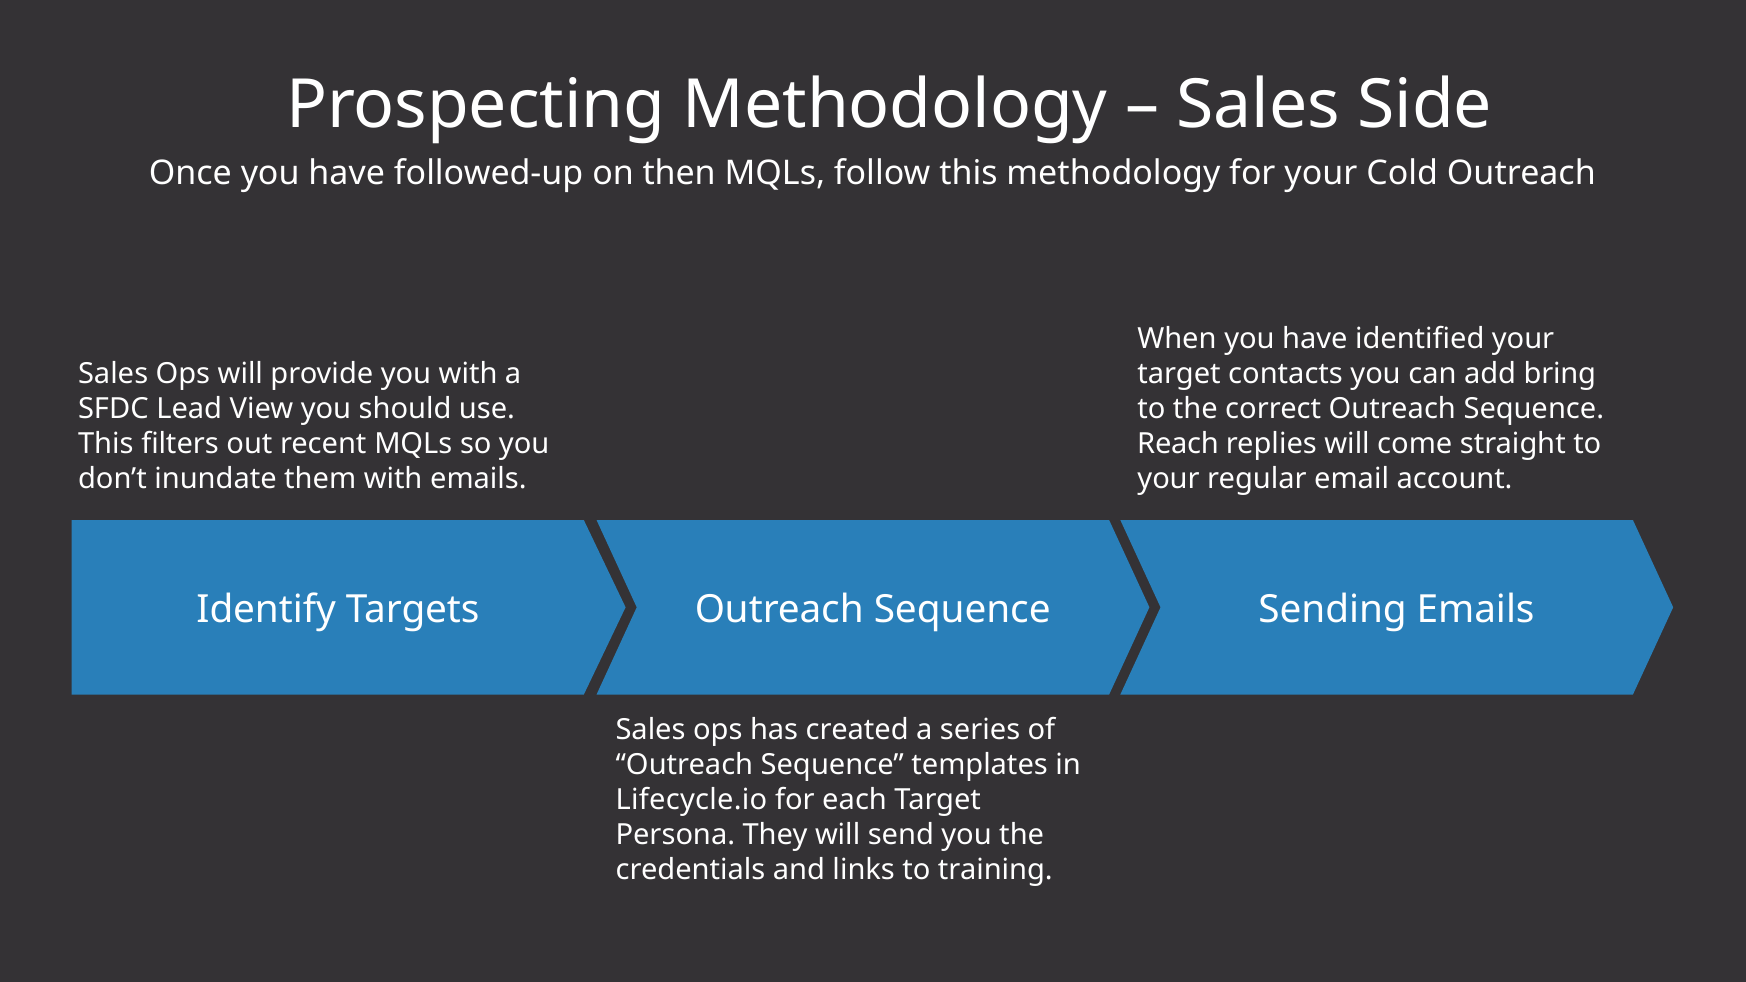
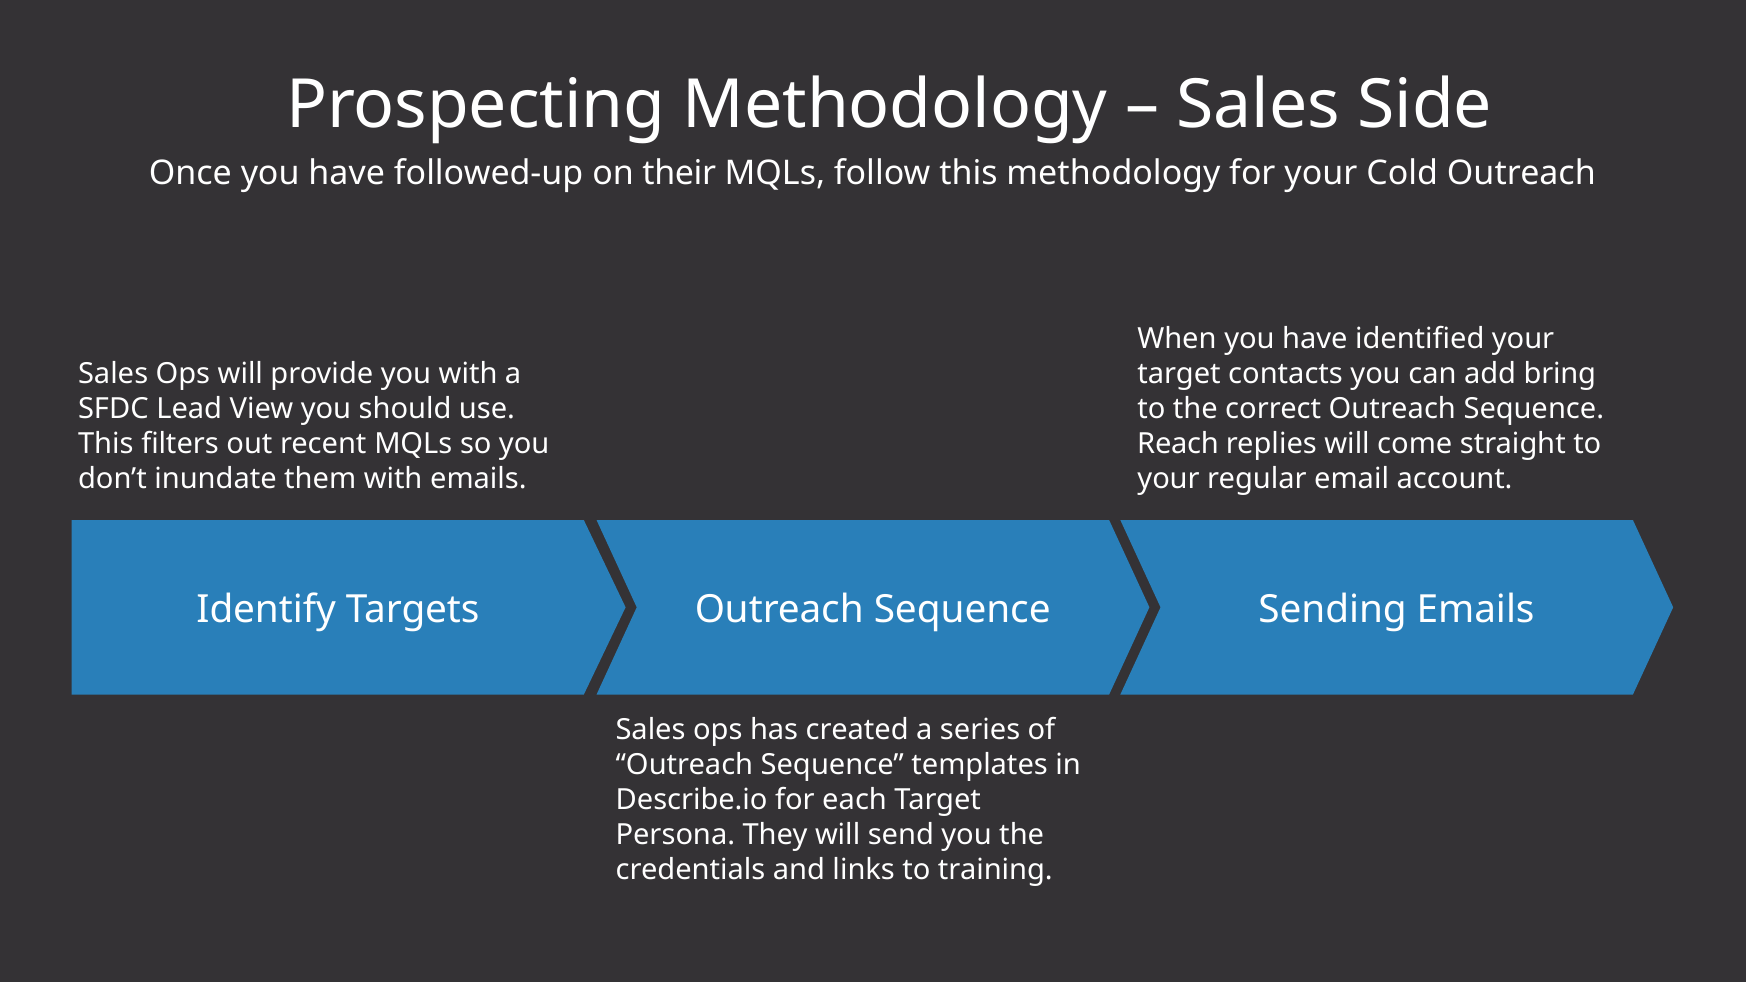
then: then -> their (679, 173)
Lifecycle.io: Lifecycle.io -> Describe.io (692, 800)
